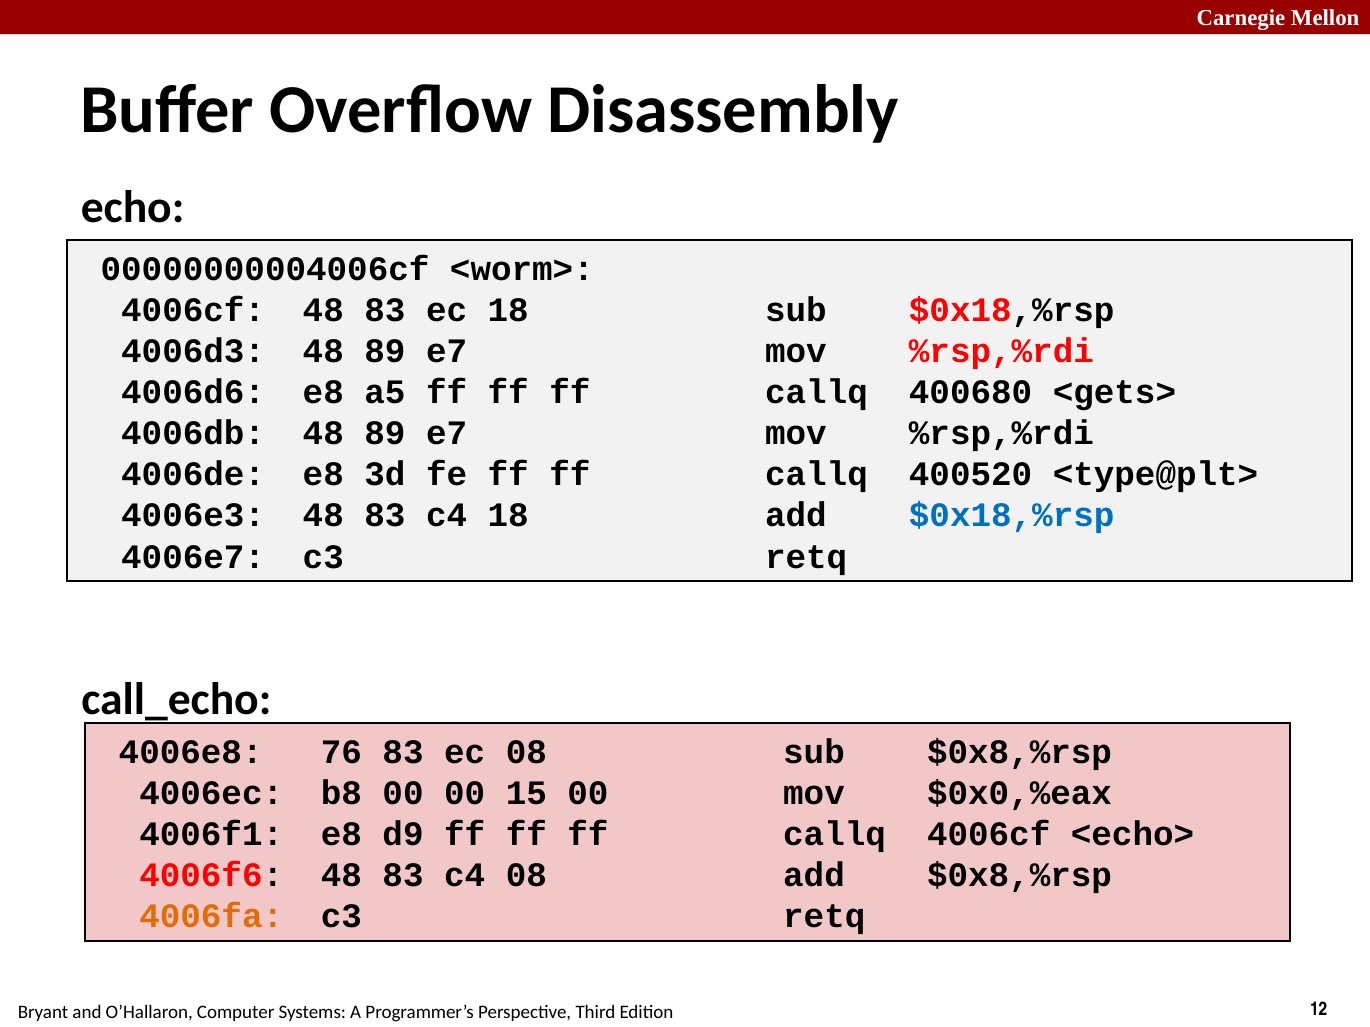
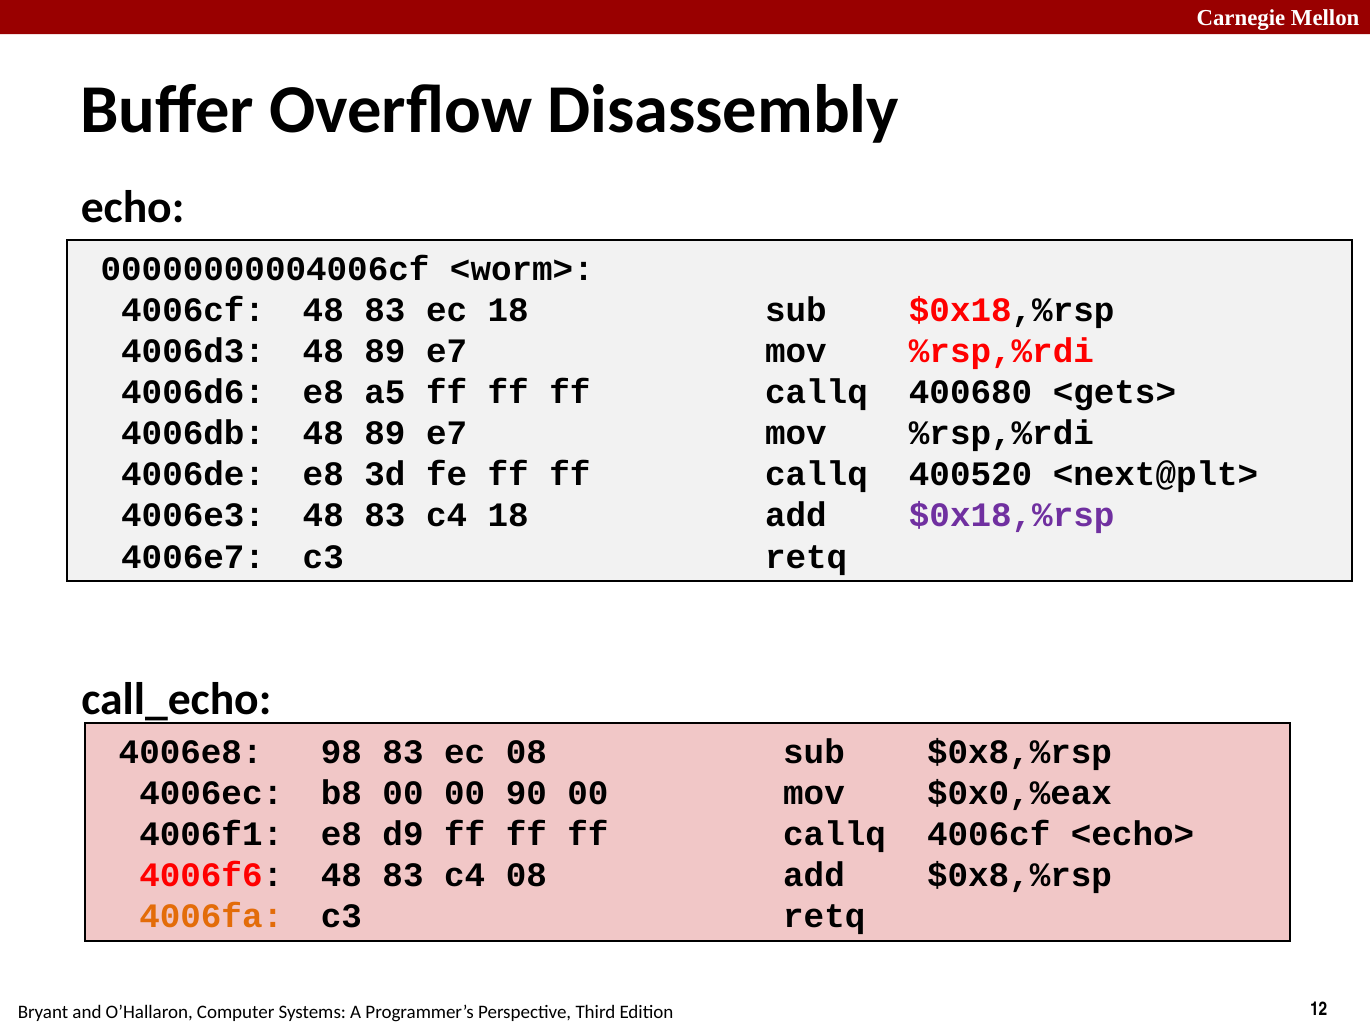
<type@plt>: <type@plt> -> <next@plt> (1156, 475)
$0x18,%rsp colour: blue -> purple (1012, 516)
76: 76 -> 98 (341, 753)
15: 15 -> 90 (526, 794)
